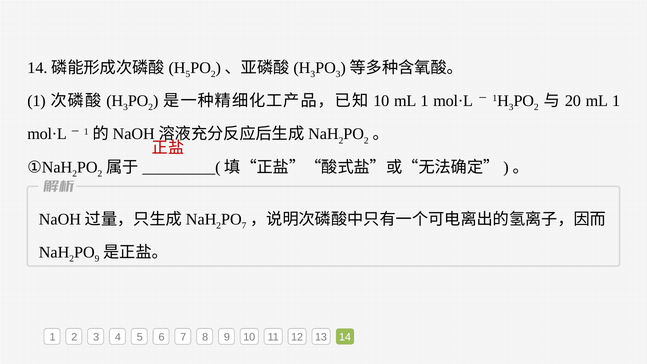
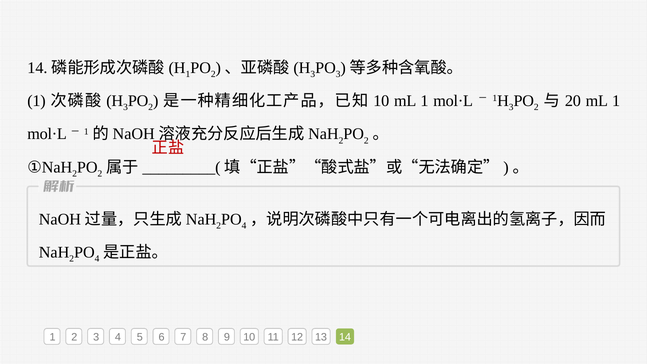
5: 5 -> 1 (188, 74)
7: 7 -> 4 (244, 226)
9: 9 -> 4 (97, 259)
